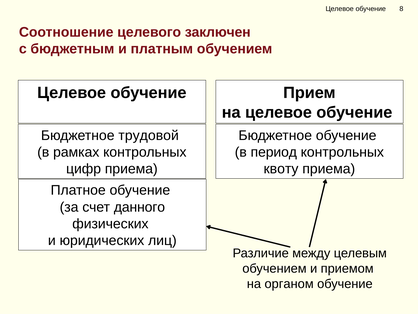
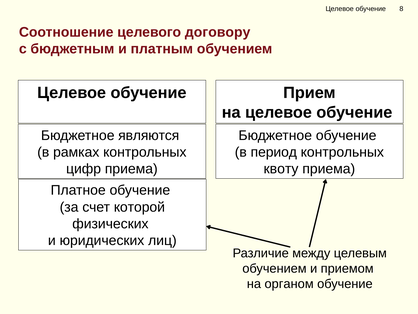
заключен: заключен -> договору (218, 32)
трудовой: трудовой -> являются (149, 135)
данного: данного -> которой (139, 207)
